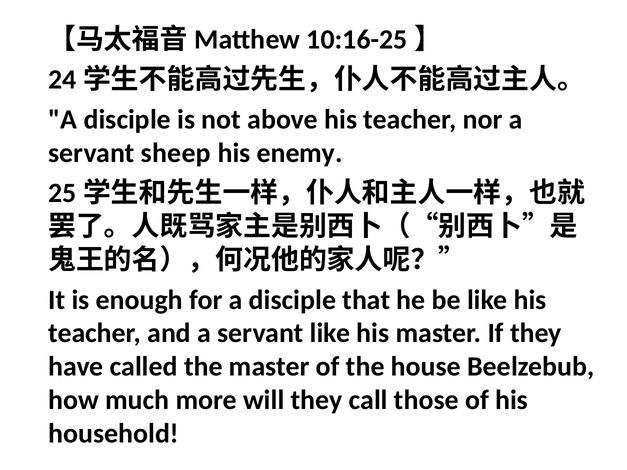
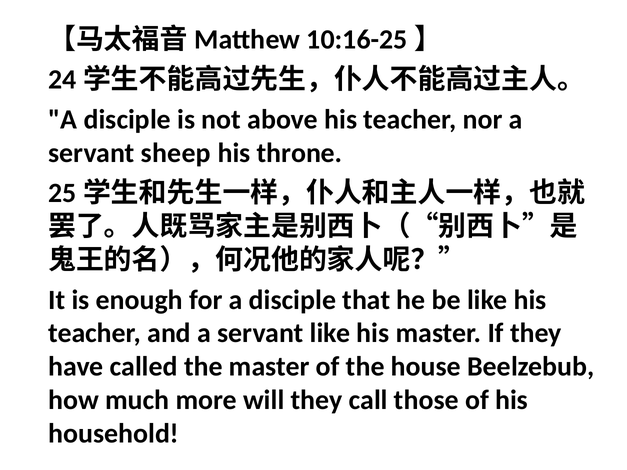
enemy: enemy -> throne (300, 153)
